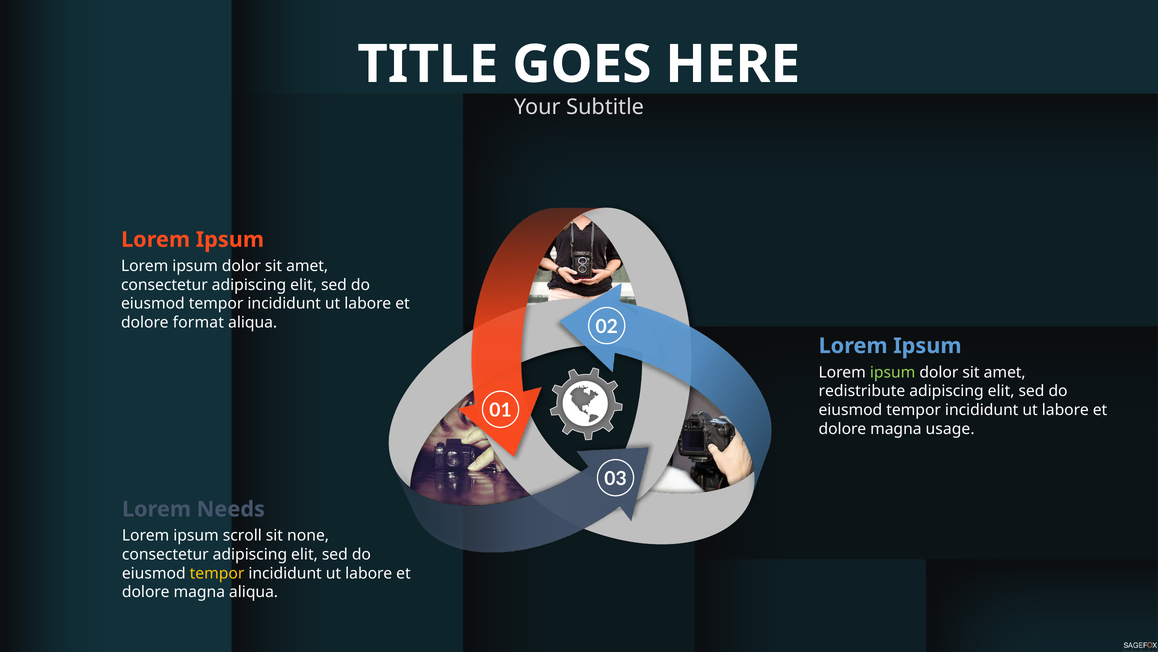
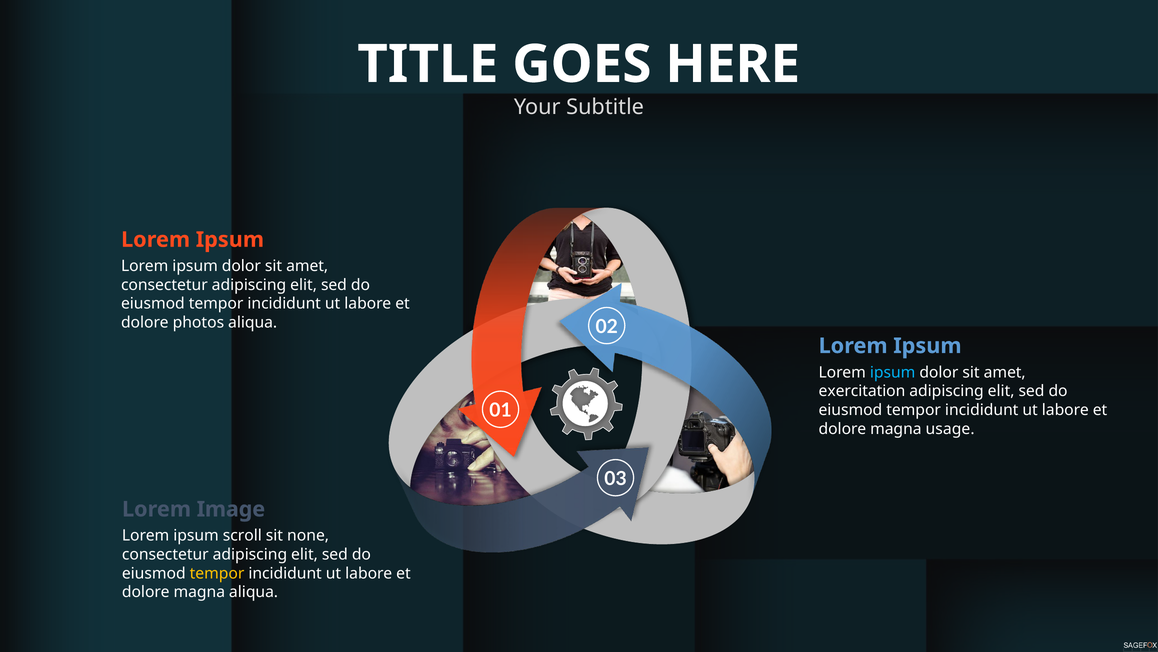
format: format -> photos (198, 322)
ipsum colour: light green -> light blue (893, 372)
redistribute: redistribute -> exercitation (862, 391)
Needs: Needs -> Image (231, 509)
